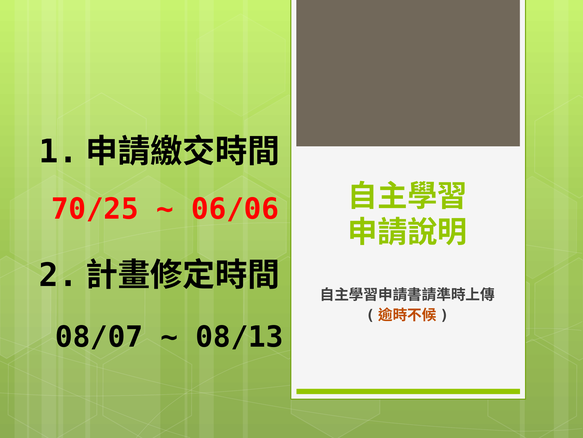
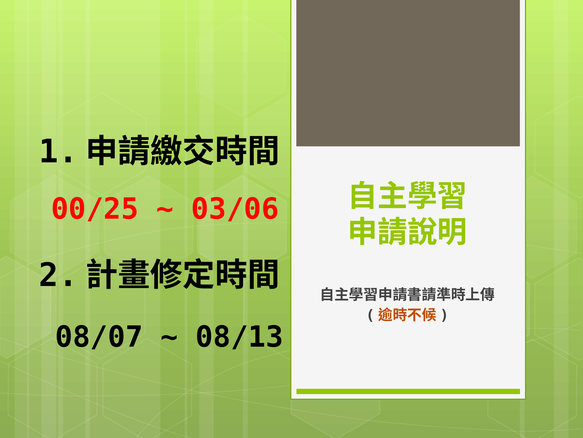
70/25: 70/25 -> 00/25 (95, 209)
06/06: 06/06 -> 03/06 (235, 209)
